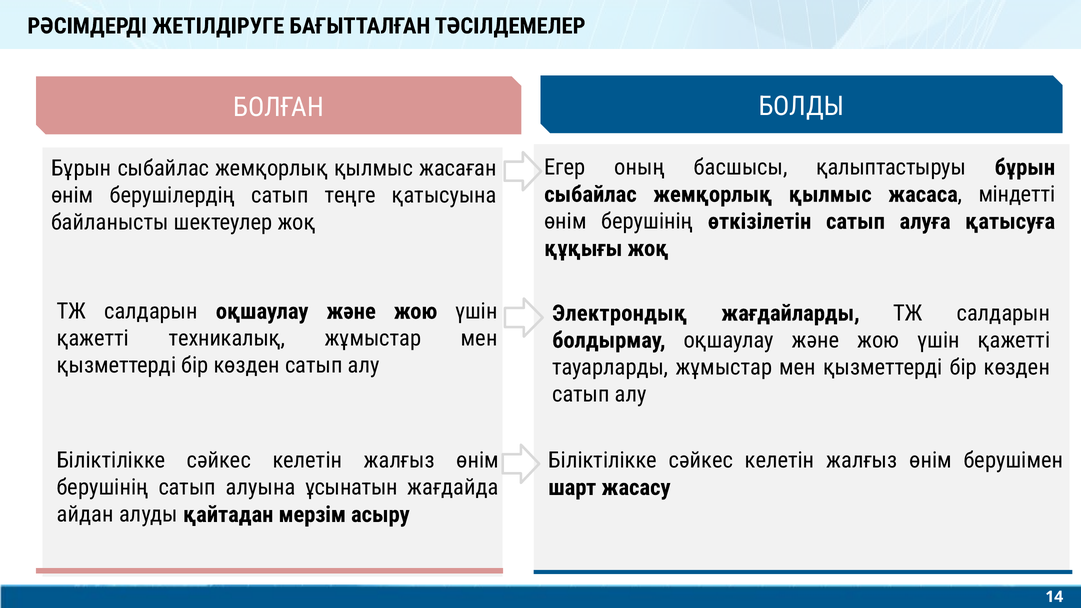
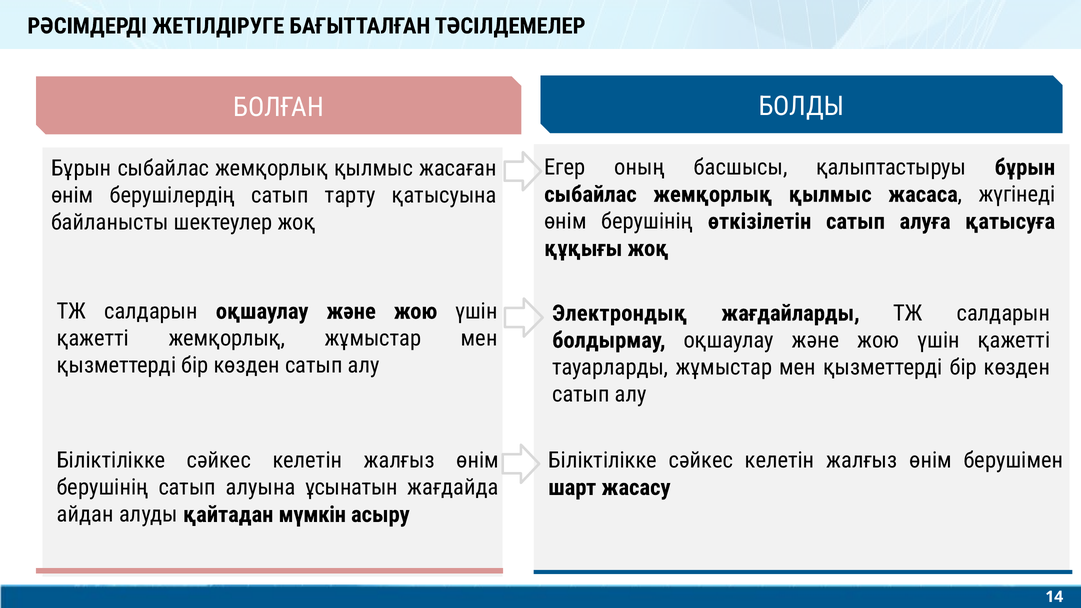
міндетті: міндетті -> жүгінеді (1017, 194)
теңге: теңге -> тарту (350, 195)
қажетті техникалық: техникалық -> жемқорлық (227, 339)
мерзім: мерзім -> мүмкін (312, 515)
